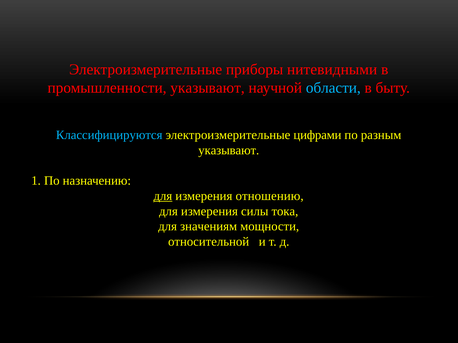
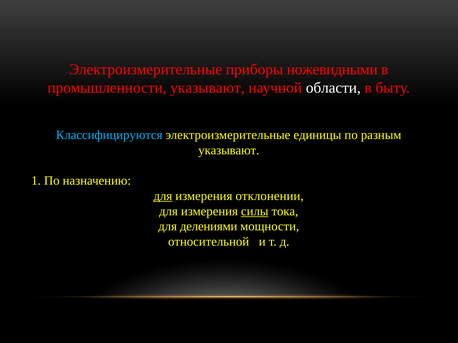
нитевидными: нитевидными -> ножевидными (332, 70)
области colour: light blue -> white (333, 88)
цифрами: цифрами -> единицы (317, 135)
отношению: отношению -> отклонении (270, 196)
силы underline: none -> present (255, 212)
значениям: значениям -> делениями (209, 227)
